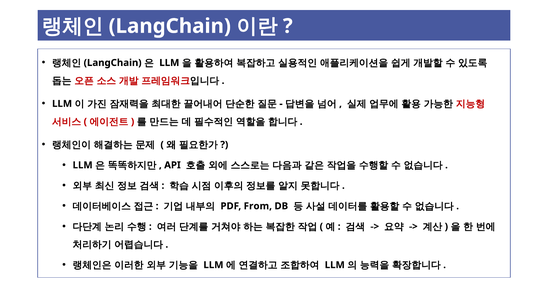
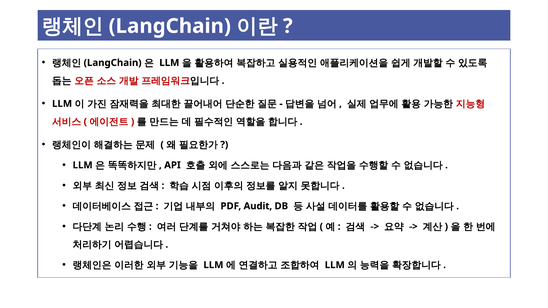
From: From -> Audit (258, 206)
